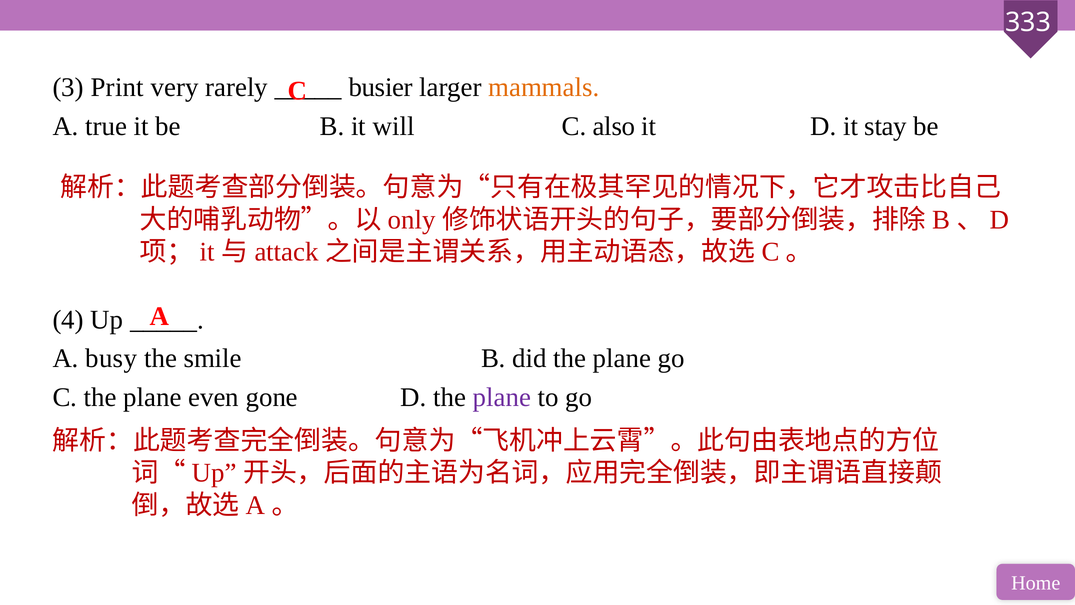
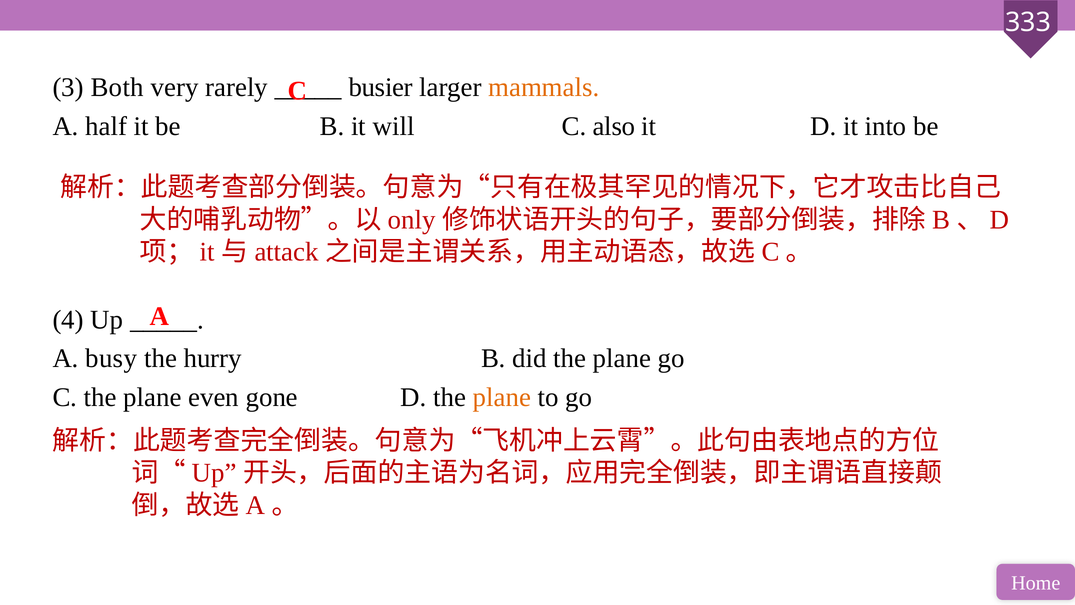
Print: Print -> Both (117, 87)
true: true -> half (106, 126)
stay: stay -> into (886, 126)
smile: smile -> hurry (213, 358)
plane colour: purple -> orange (502, 397)
